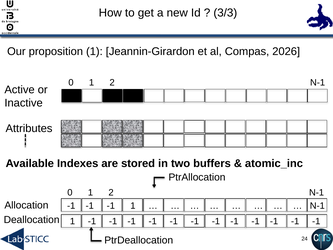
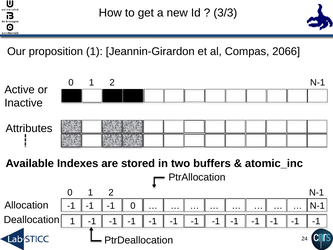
2026: 2026 -> 2066 (286, 51)
-1 1: 1 -> 0 (133, 205)
